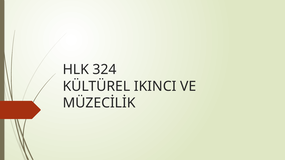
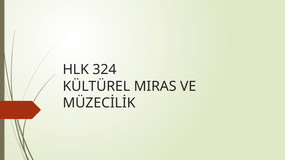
IKINCI: IKINCI -> MIRAS (155, 86)
